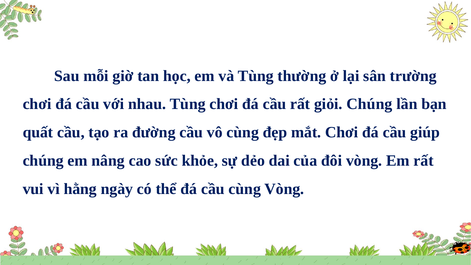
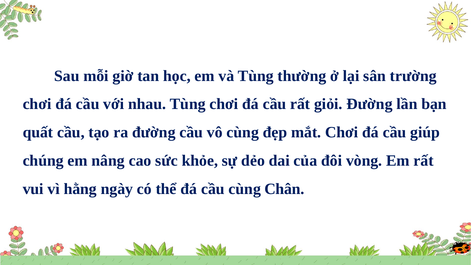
giỏi Chúng: Chúng -> Đường (370, 104)
cùng Vòng: Vòng -> Chân (284, 189)
